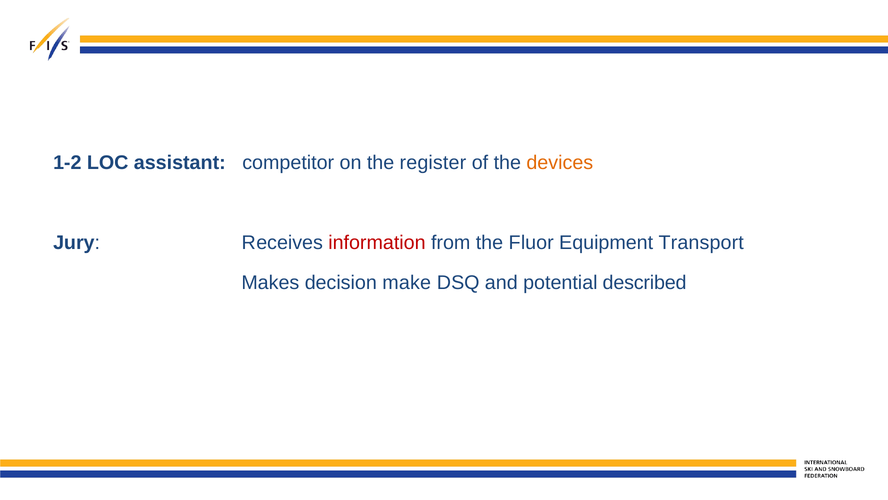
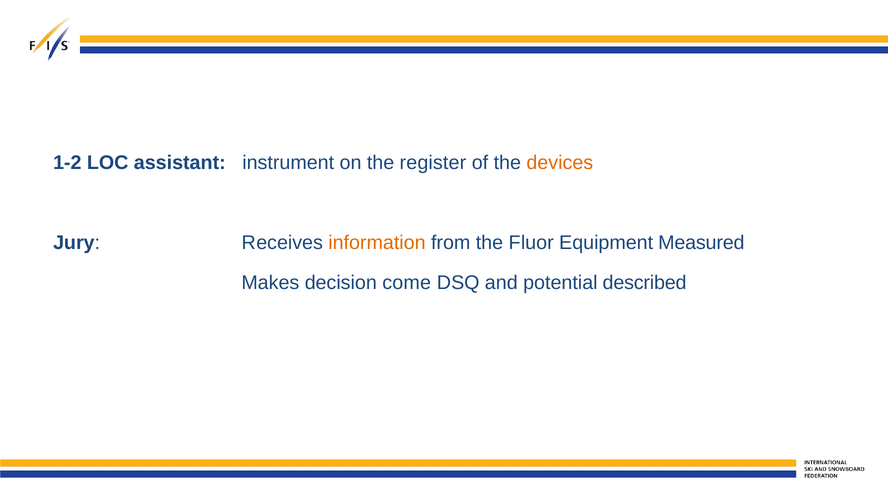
competitor: competitor -> instrument (288, 162)
information colour: red -> orange (377, 242)
Transport: Transport -> Measured (701, 242)
make: make -> come (407, 282)
